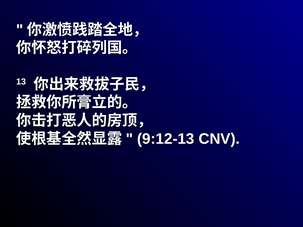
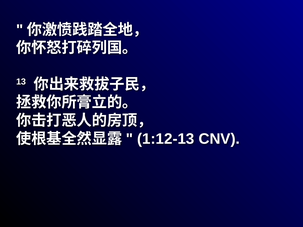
9:12-13: 9:12-13 -> 1:12-13 (166, 139)
